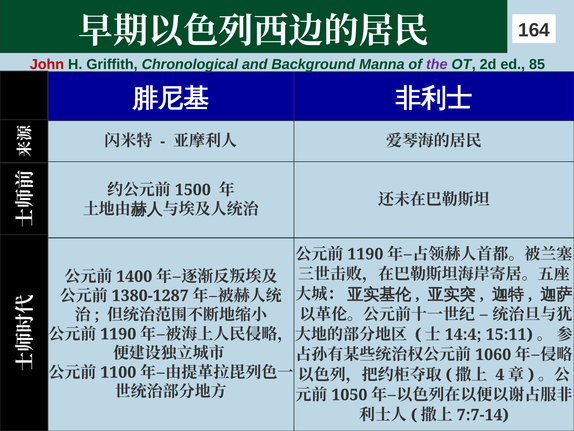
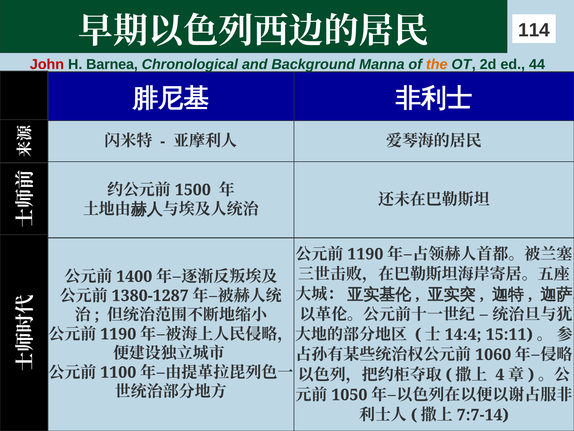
164: 164 -> 114 (534, 30)
Griffith: Griffith -> Barnea (112, 64)
the colour: purple -> orange (437, 64)
85: 85 -> 44 (537, 64)
